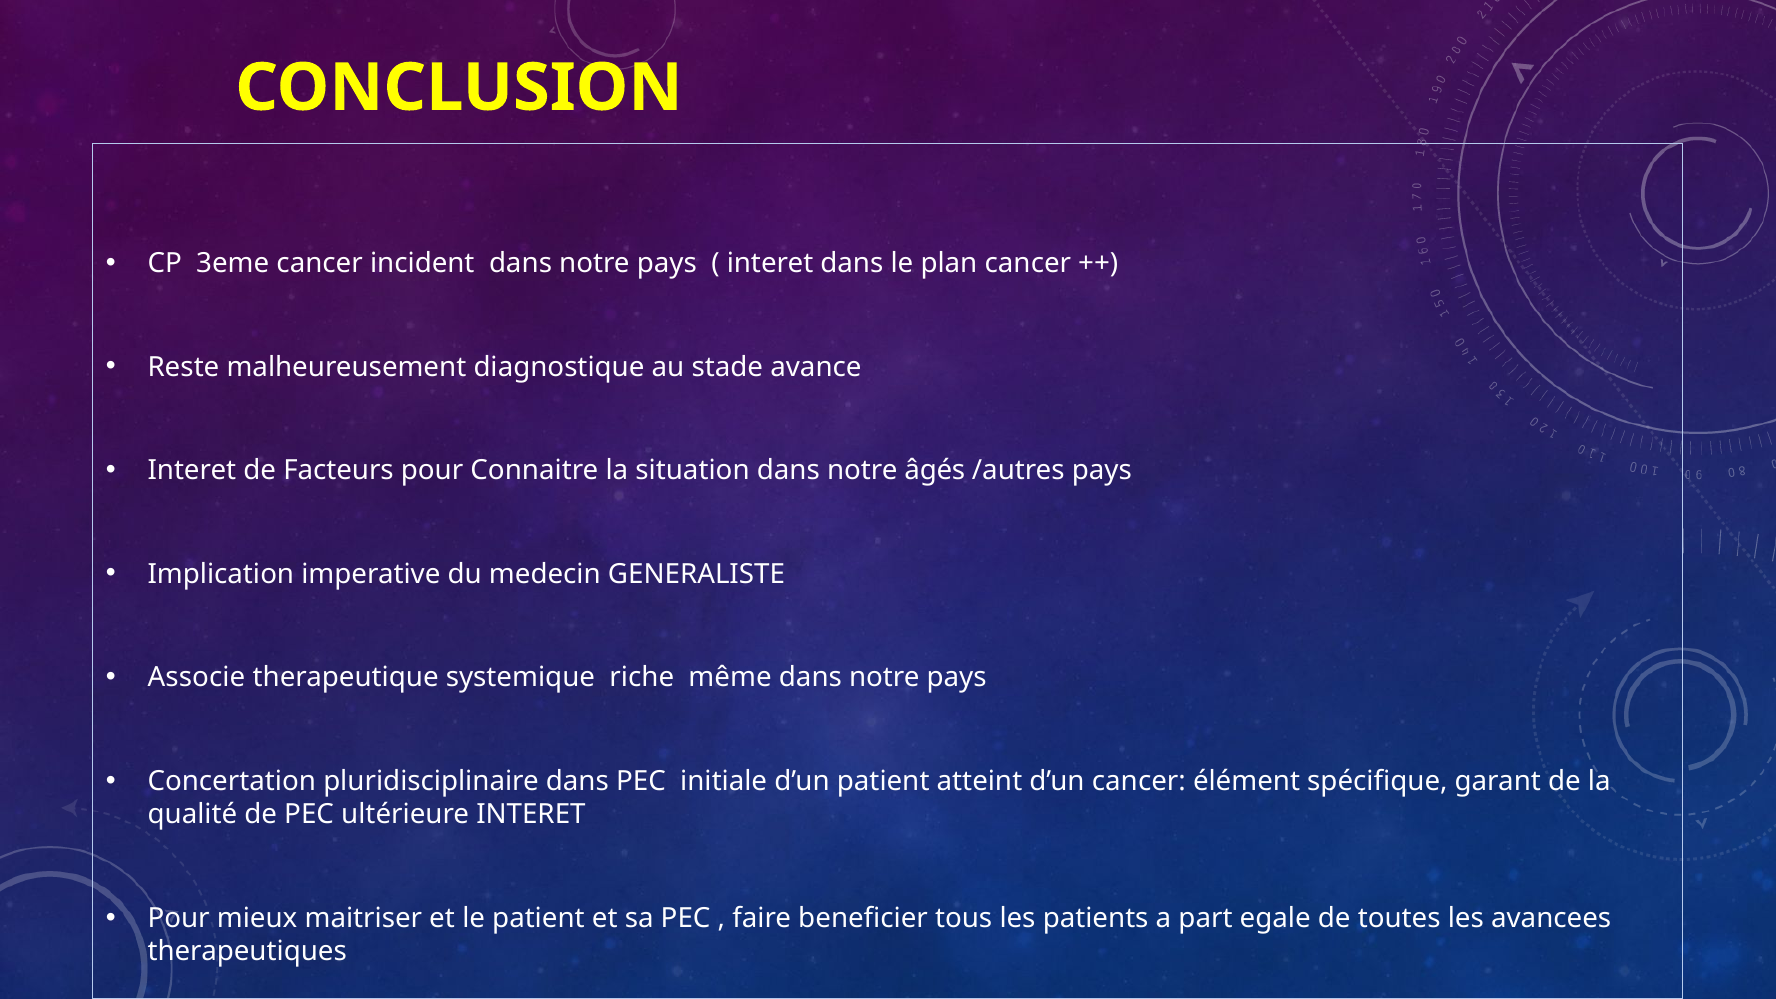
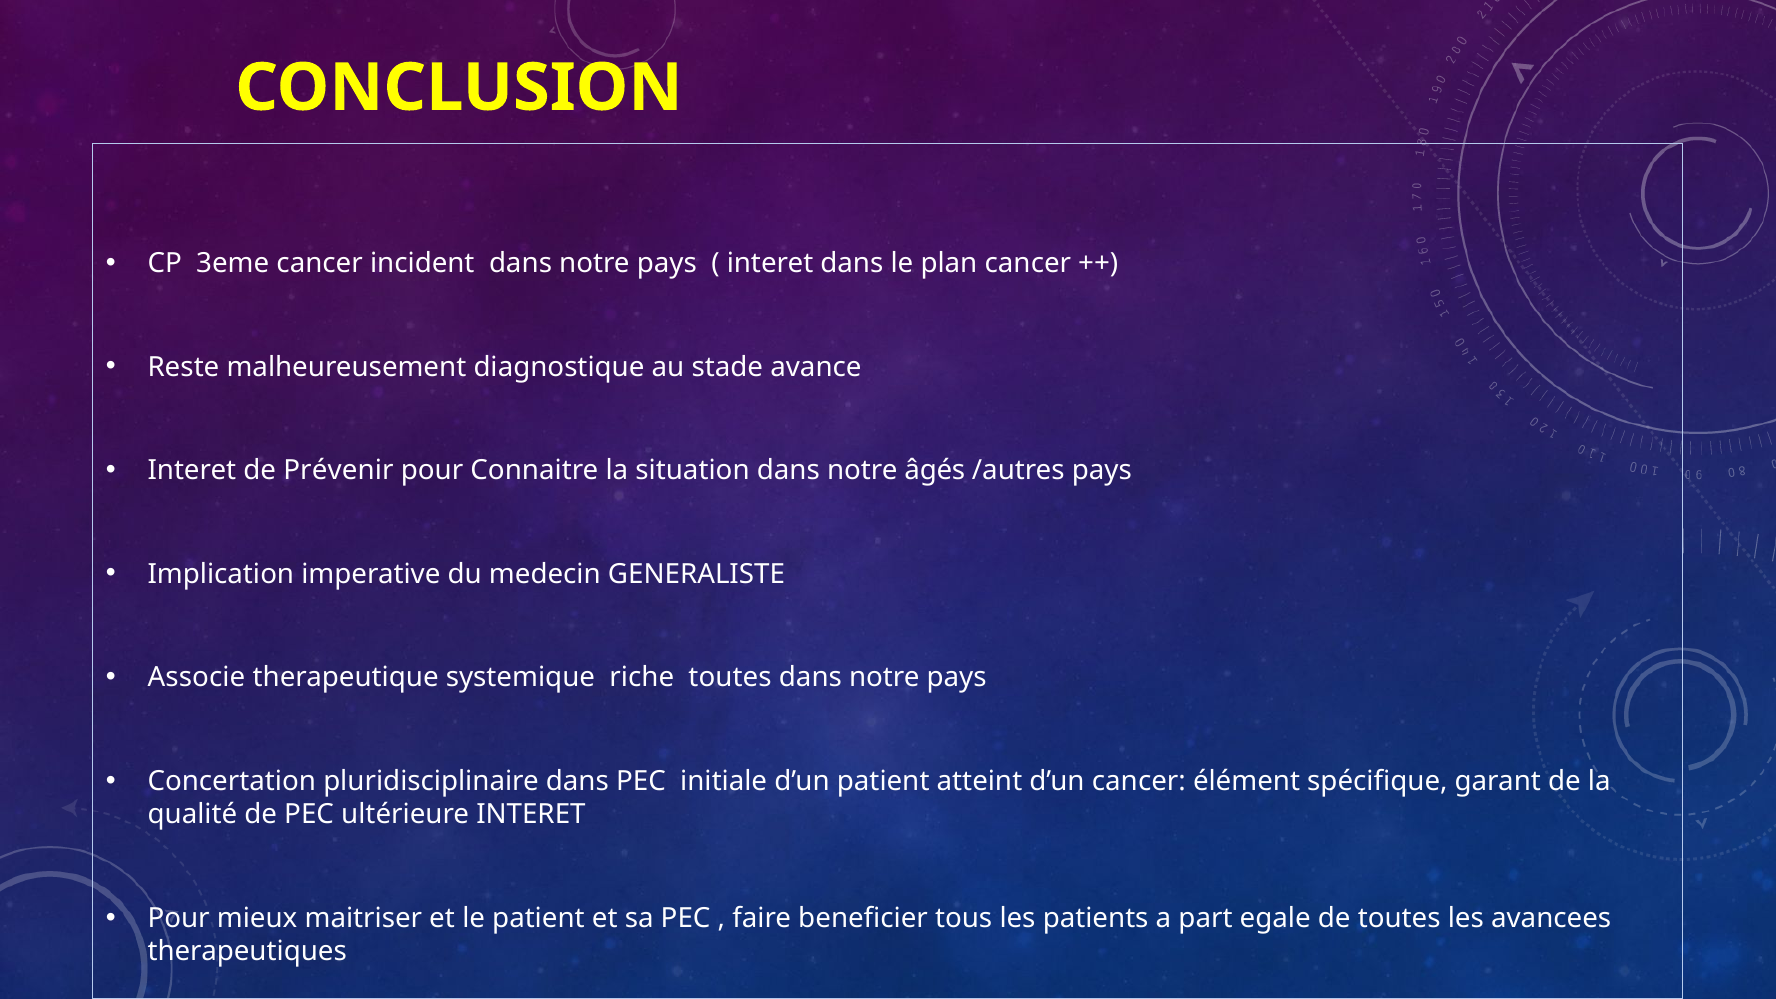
Facteurs: Facteurs -> Prévenir (338, 471)
riche même: même -> toutes (730, 678)
